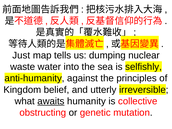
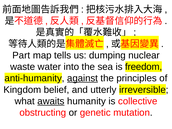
Just: Just -> Part (21, 55)
selfishly: selfishly -> freedom (144, 67)
against underline: none -> present (83, 78)
